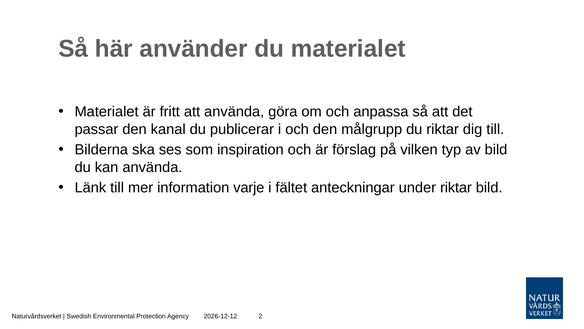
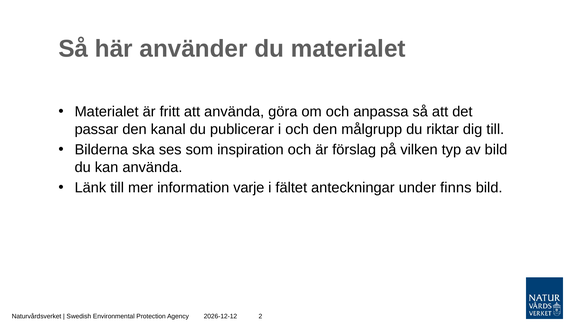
under riktar: riktar -> finns (456, 187)
